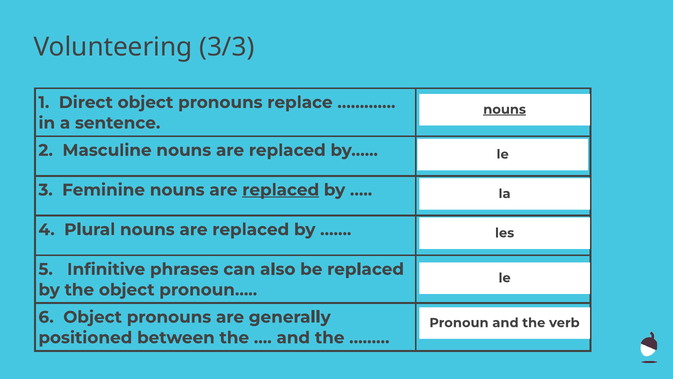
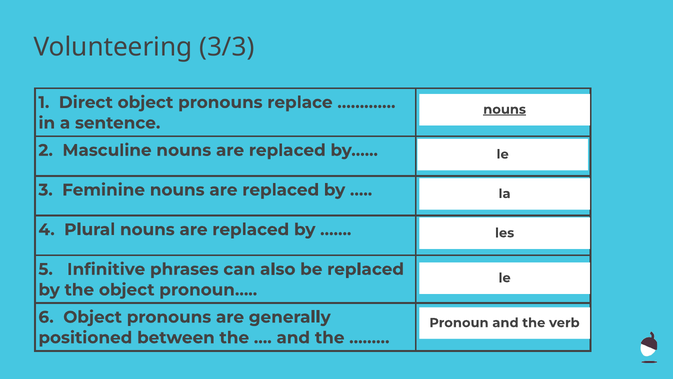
replaced underline: present -> none (281, 190)
